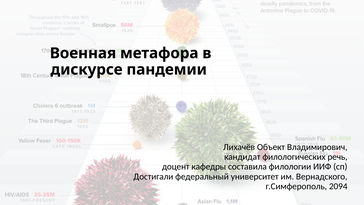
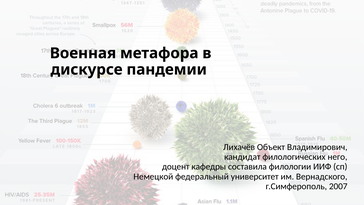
речь: речь -> него (337, 157)
Достигали: Достигали -> Немецкой (153, 176)
2094: 2094 -> 2007 (338, 186)
